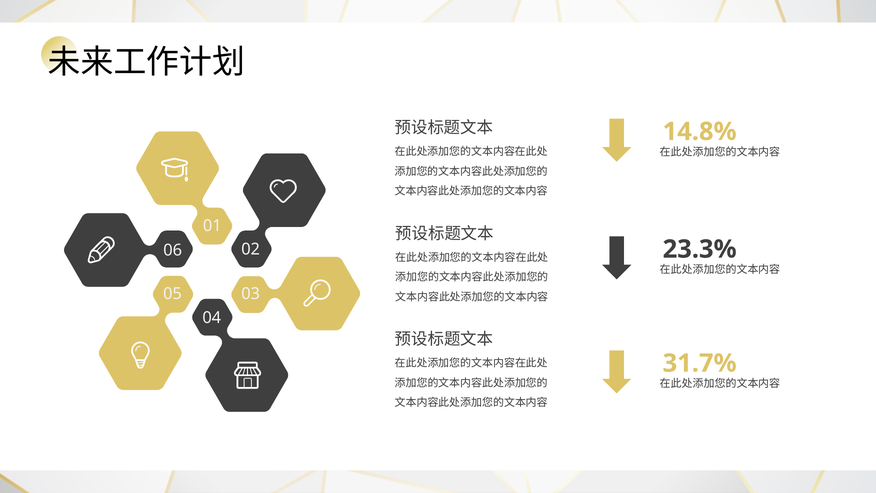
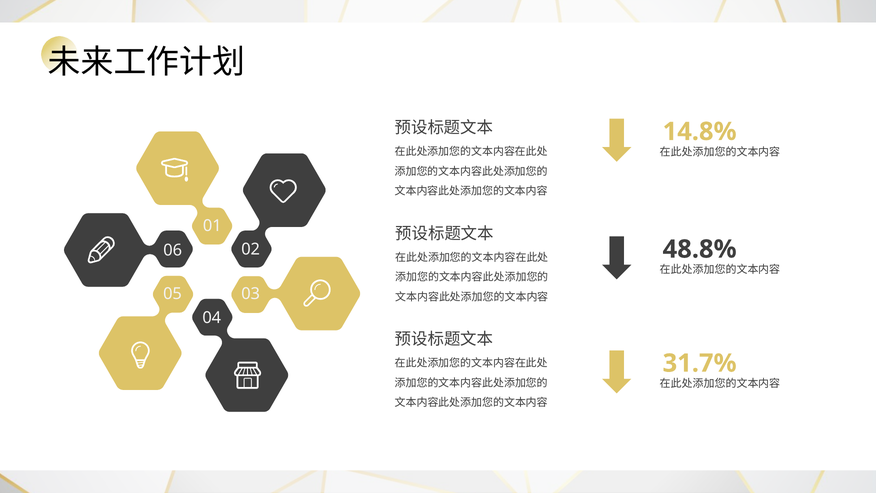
23.3%: 23.3% -> 48.8% (700, 249)
